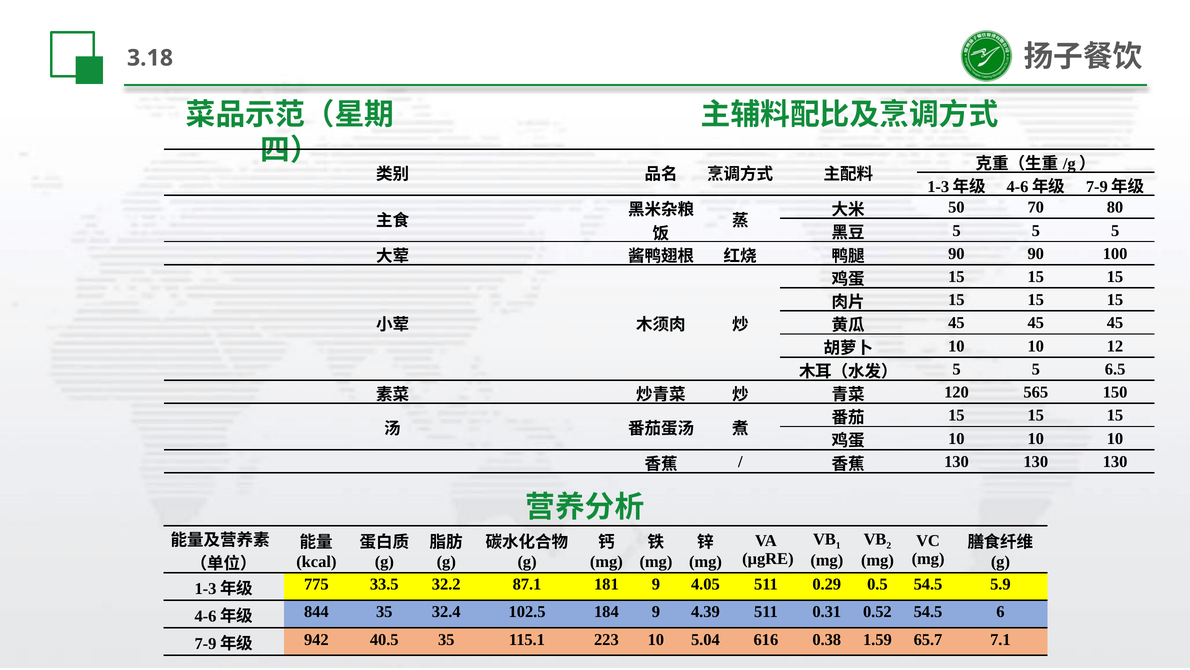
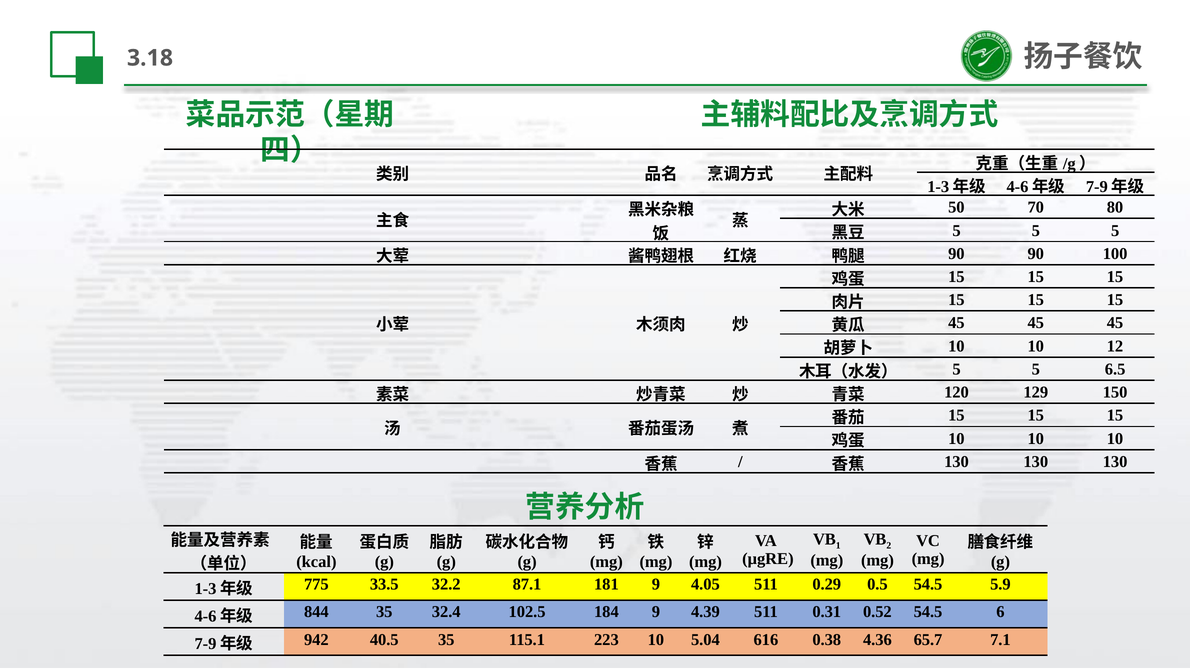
565: 565 -> 129 (1036, 392)
1.59: 1.59 -> 4.36 (877, 639)
